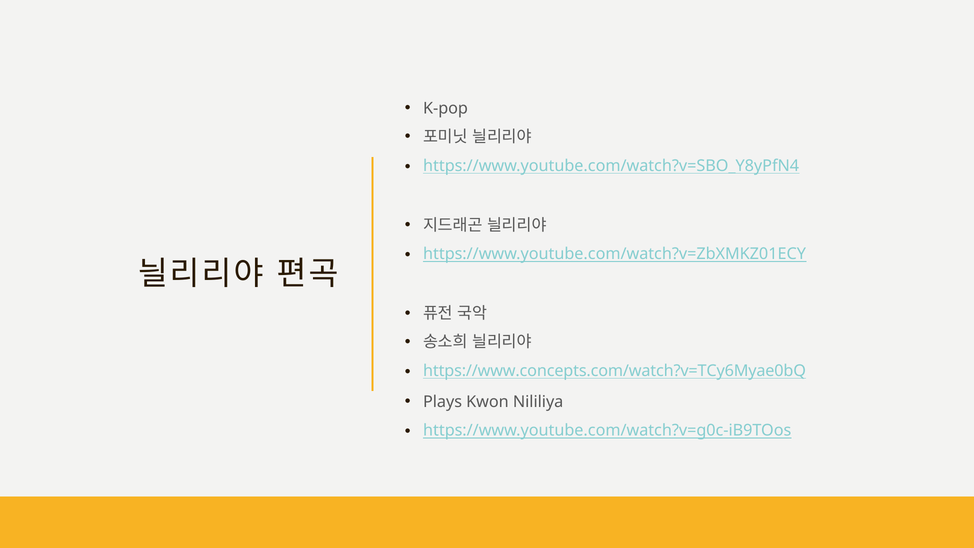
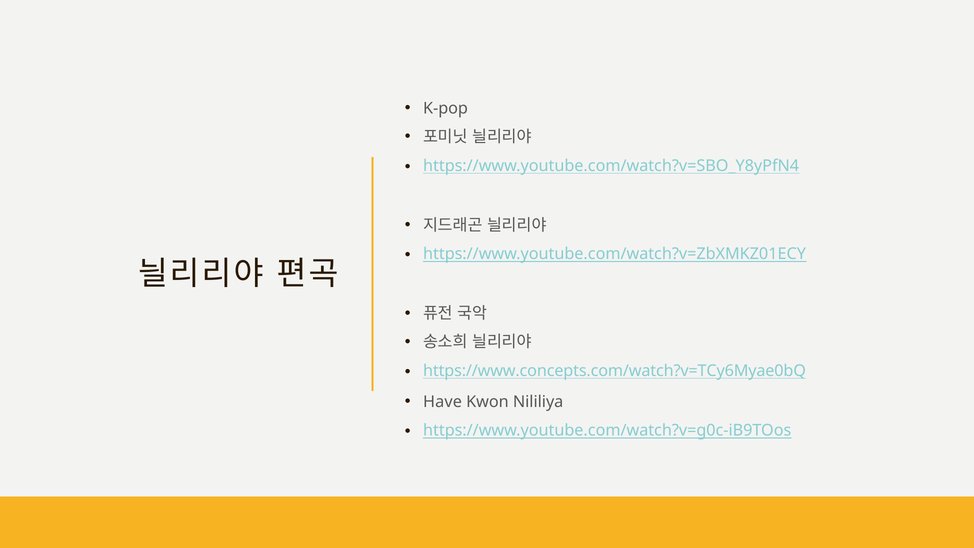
Plays: Plays -> Have (442, 402)
